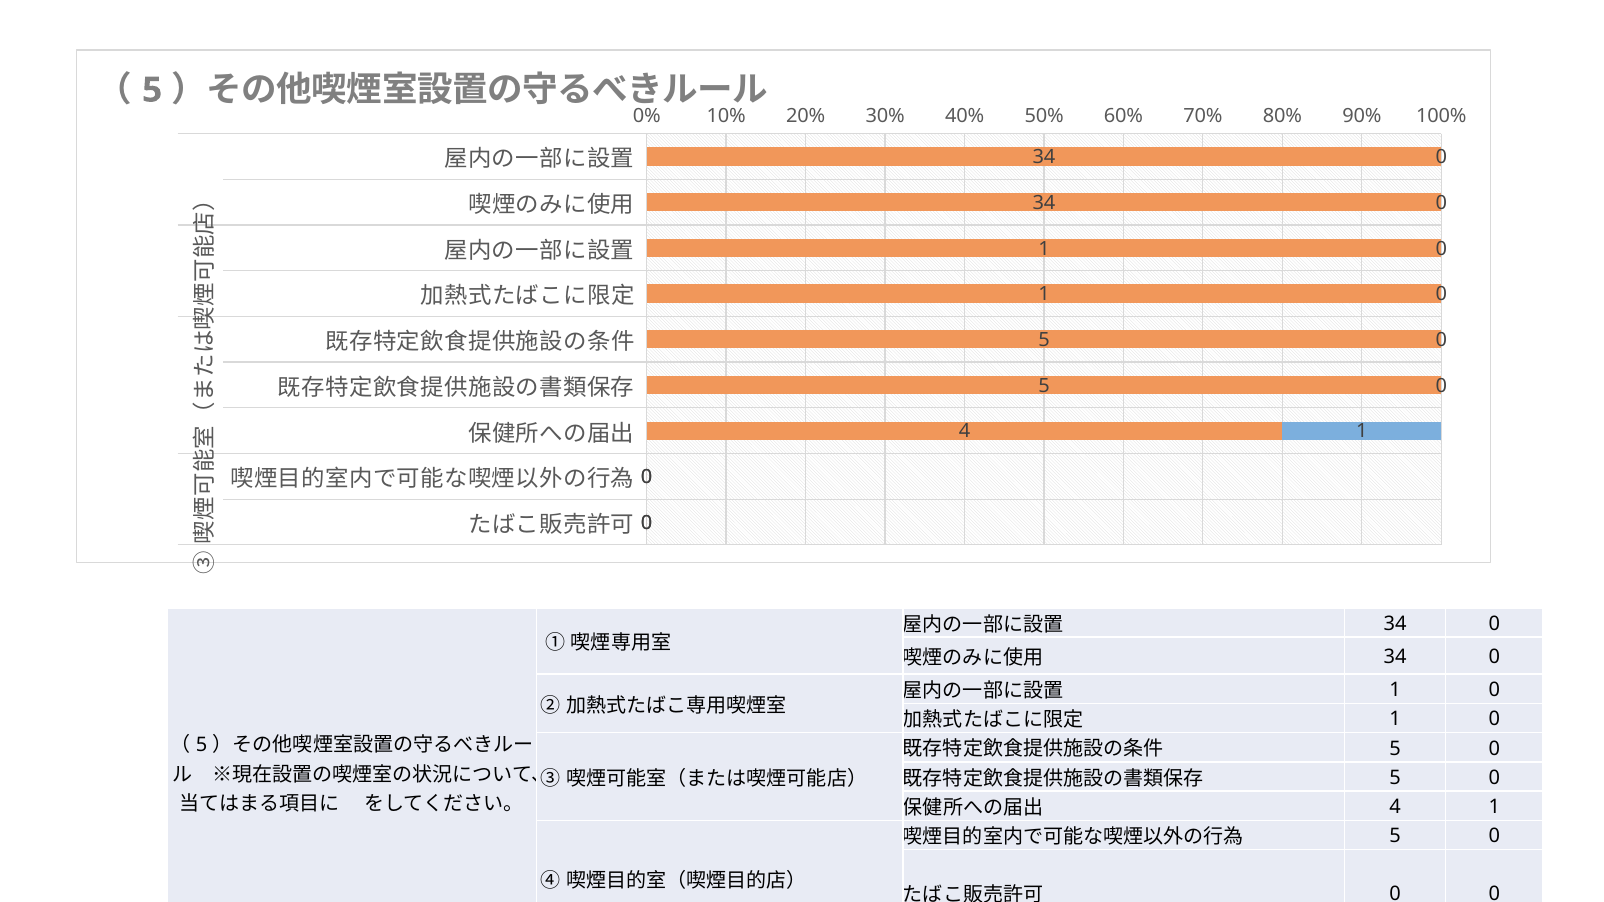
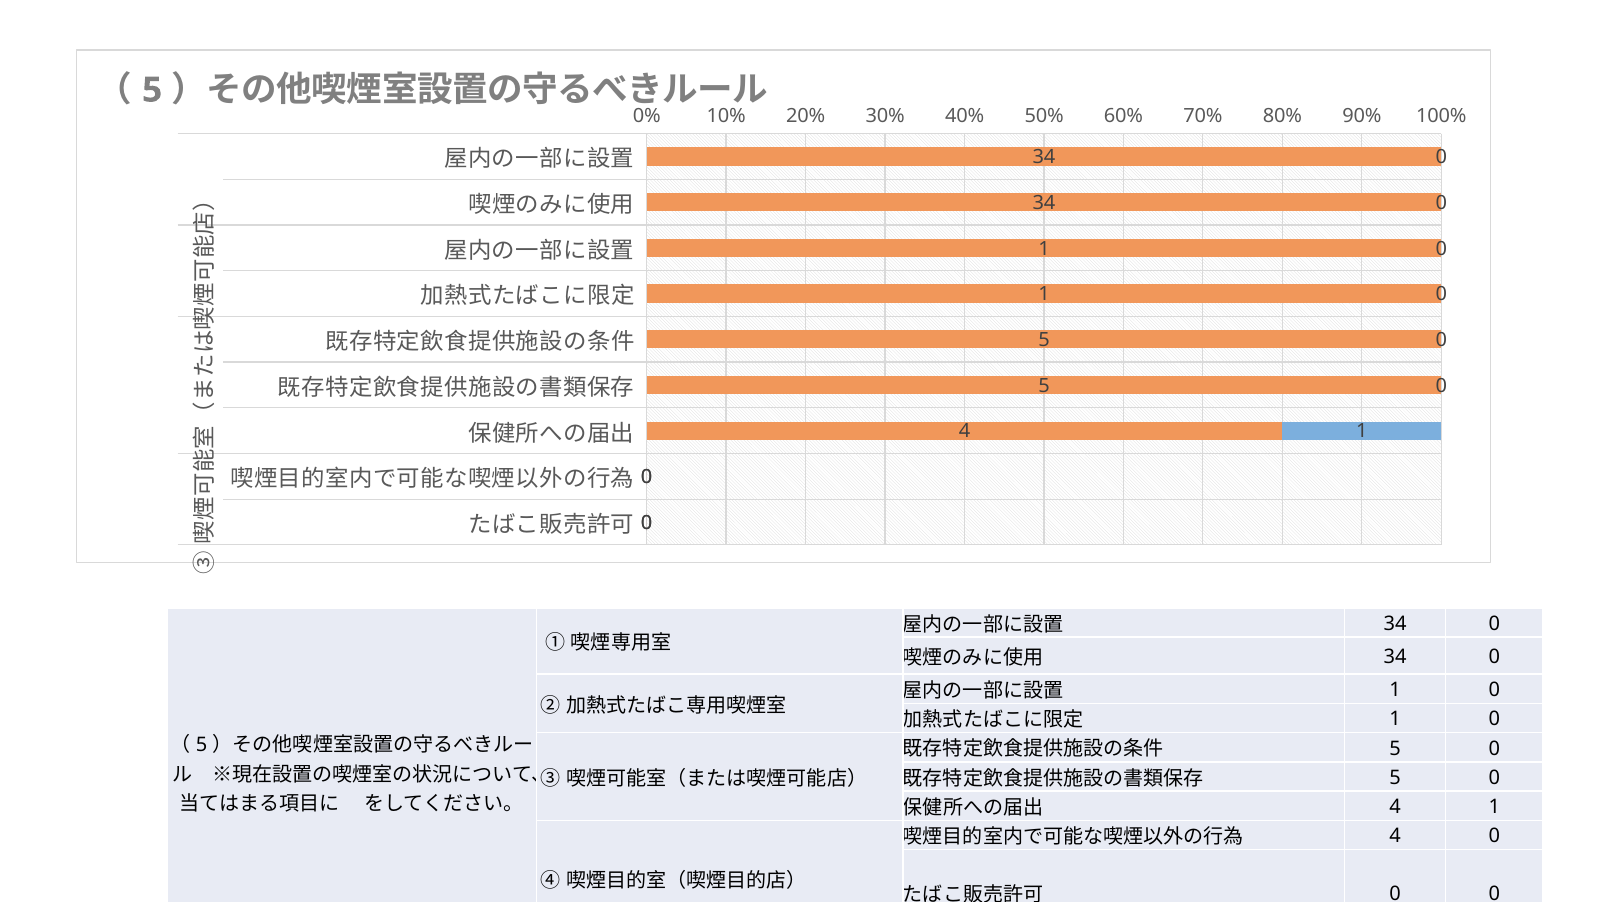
5: 5 -> 4 (1395, 836)
